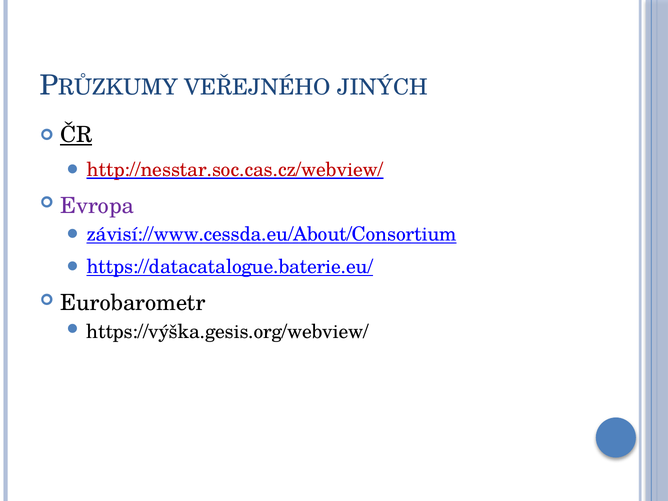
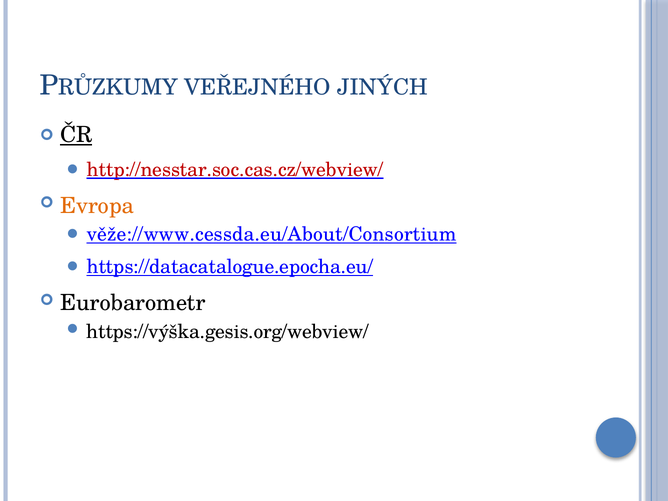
Evropa colour: purple -> orange (97, 206)
závisí://www.cessda.eu/About/Consortium: závisí://www.cessda.eu/About/Consortium -> věže://www.cessda.eu/About/Consortium (272, 235)
https://datacatalogue.baterie.eu/: https://datacatalogue.baterie.eu/ -> https://datacatalogue.epocha.eu/ (230, 267)
